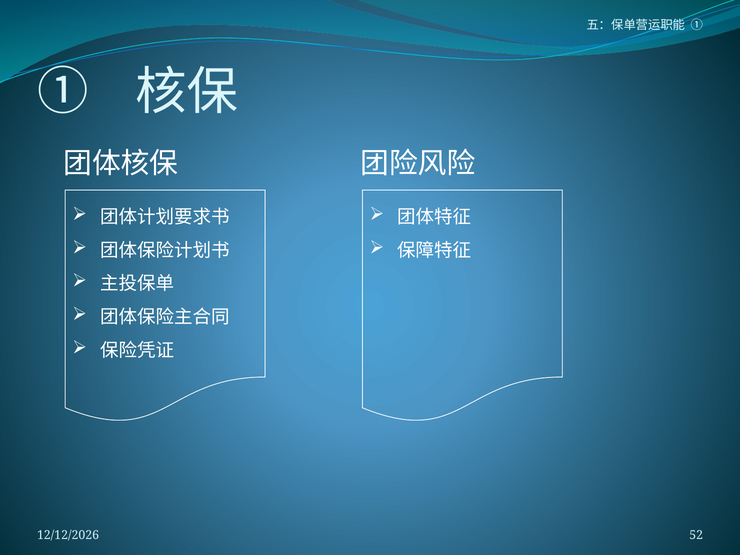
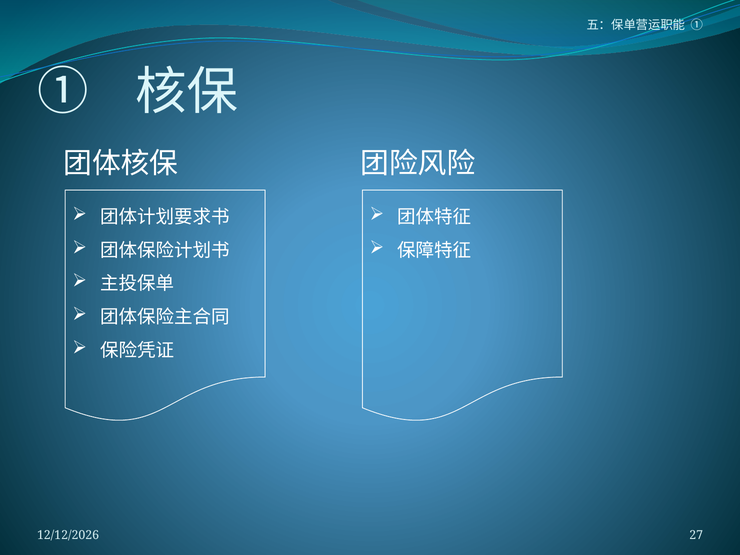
52: 52 -> 27 (696, 535)
